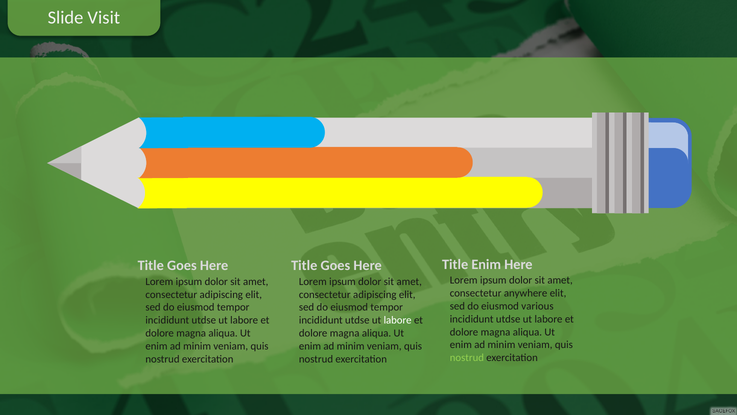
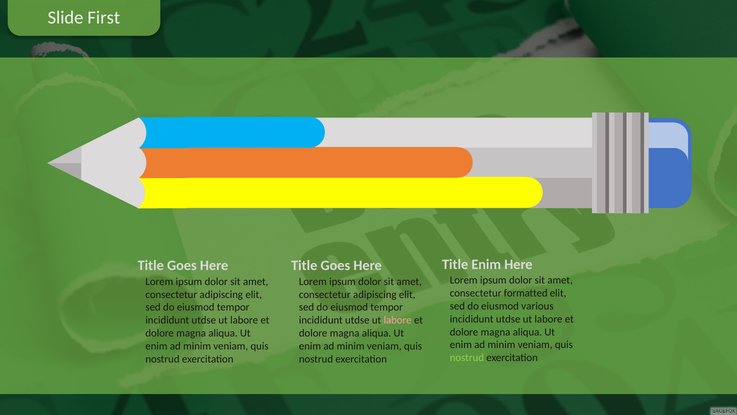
Visit: Visit -> First (104, 17)
anywhere: anywhere -> formatted (526, 293)
labore colour: white -> pink (398, 320)
